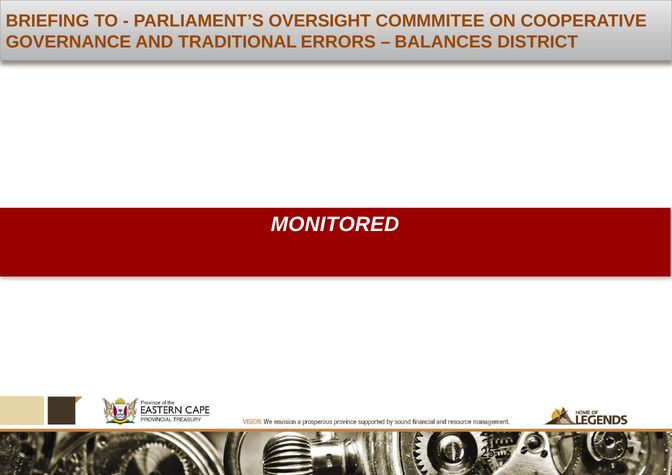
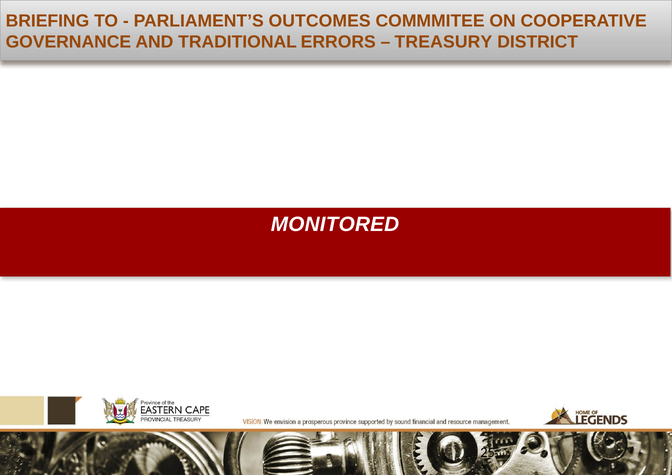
OVERSIGHT: OVERSIGHT -> OUTCOMES (320, 21)
BALANCES: BALANCES -> TREASURY (443, 42)
